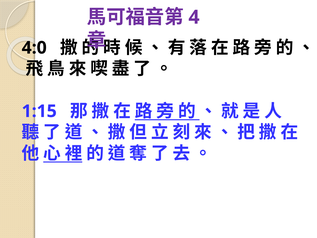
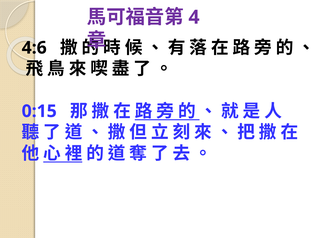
4:0: 4:0 -> 4:6 (34, 48)
1:15: 1:15 -> 0:15 (39, 111)
